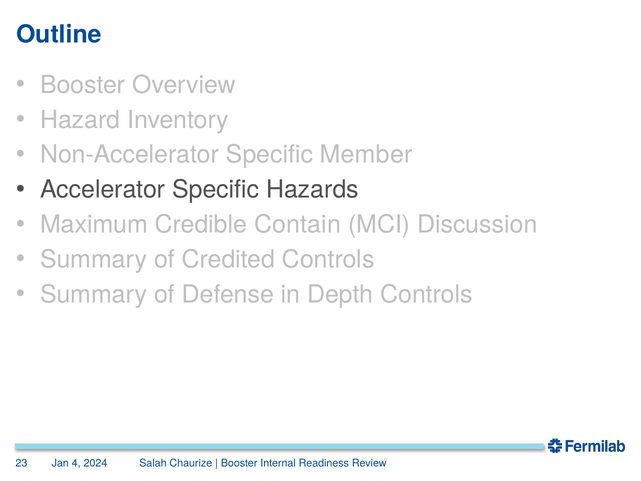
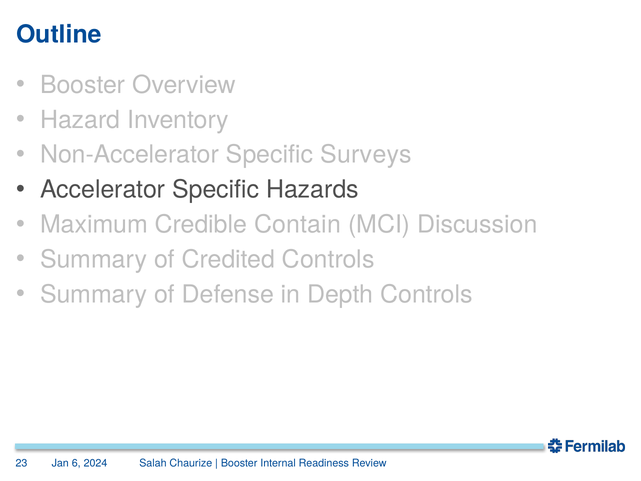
Member: Member -> Surveys (366, 155)
4: 4 -> 6 (76, 463)
